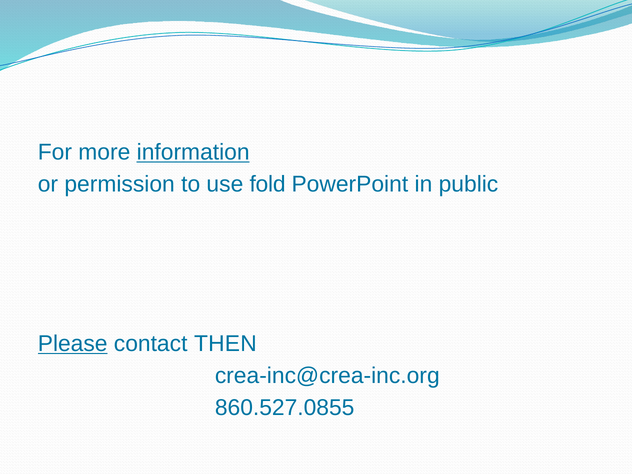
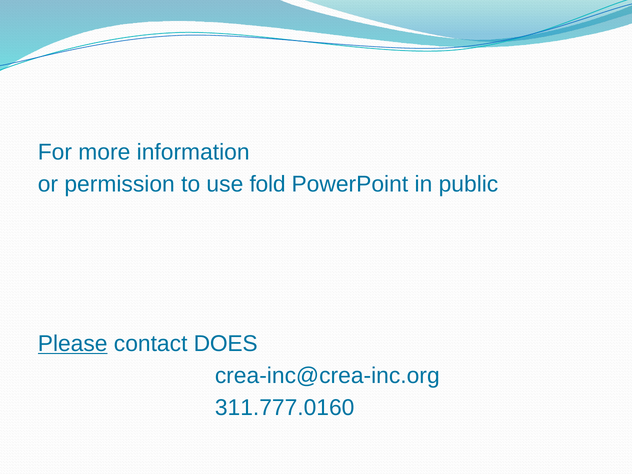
information underline: present -> none (193, 152)
THEN: THEN -> DOES (226, 344)
860.527.0855: 860.527.0855 -> 311.777.0160 (285, 408)
